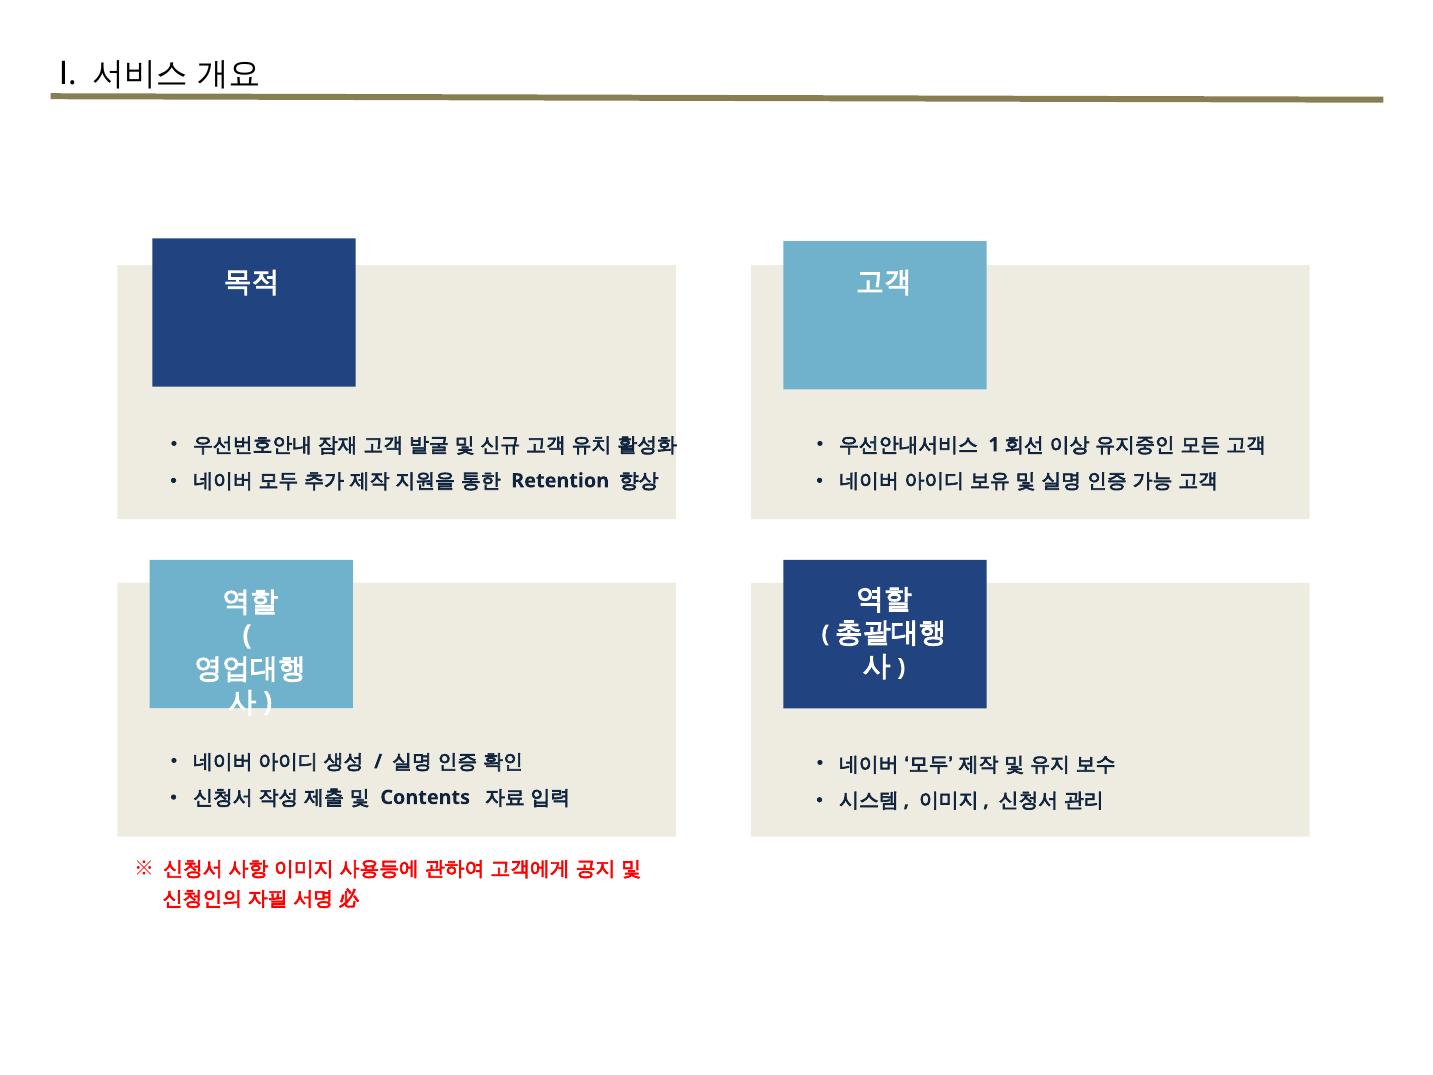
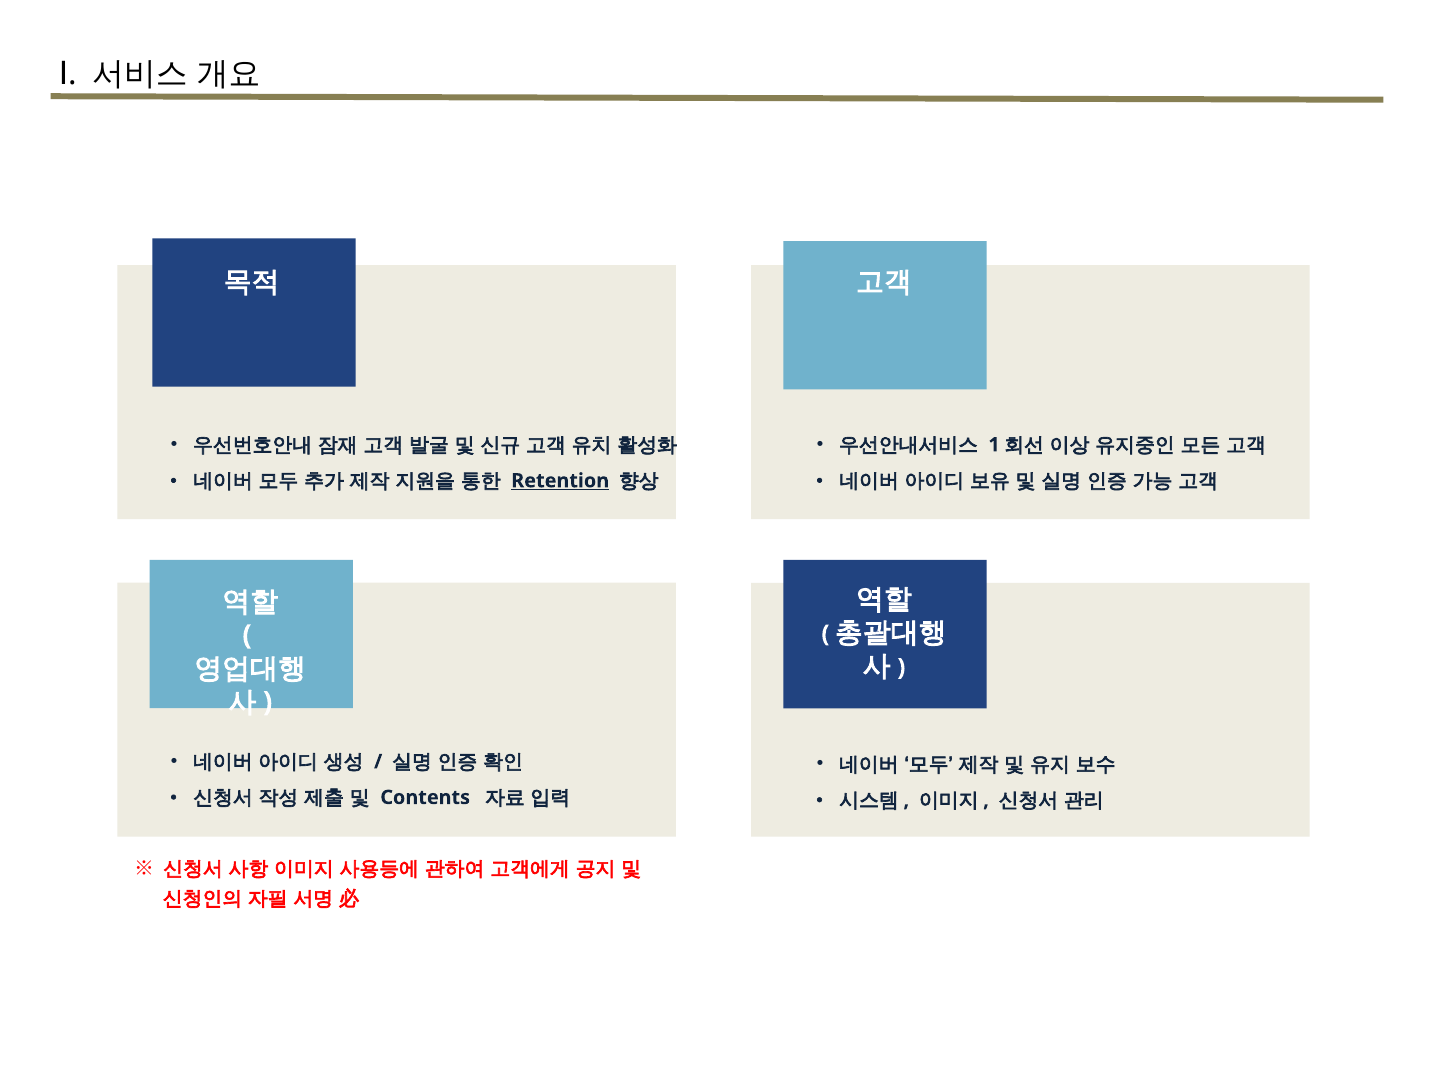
Retention underline: none -> present (560, 481)
